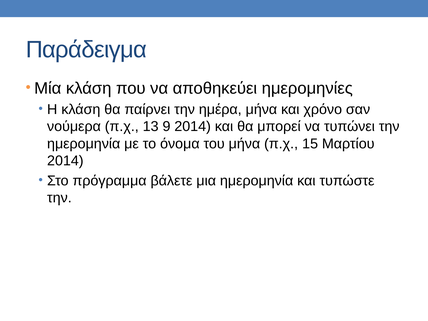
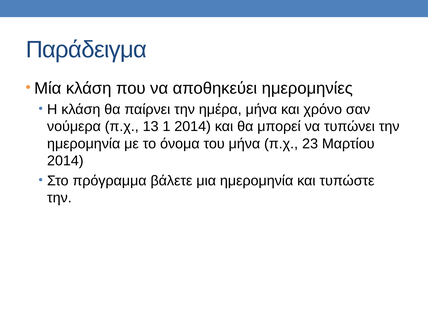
9: 9 -> 1 (166, 127)
15: 15 -> 23 (310, 144)
